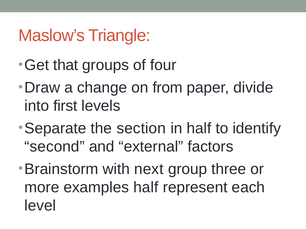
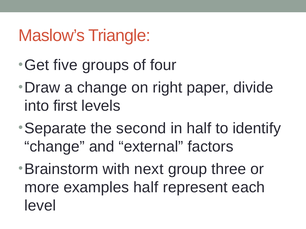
that: that -> five (66, 65)
from: from -> right (168, 88)
section: section -> second (141, 129)
second: second -> change (55, 147)
